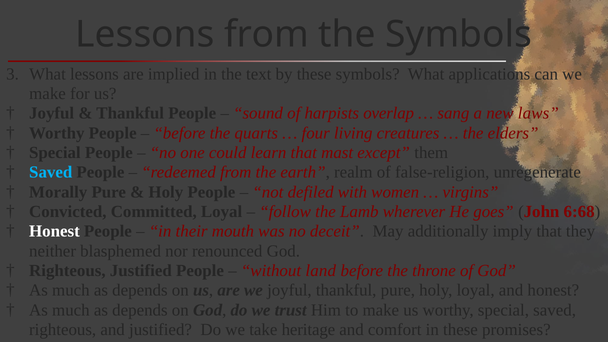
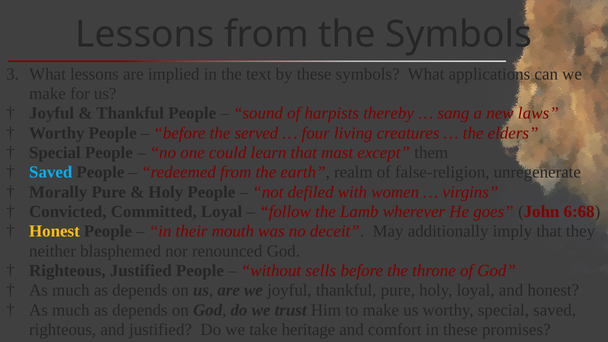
overlap: overlap -> thereby (389, 113)
quarts: quarts -> served (256, 133)
Honest colour: white -> yellow (54, 231)
land: land -> sells (321, 271)
